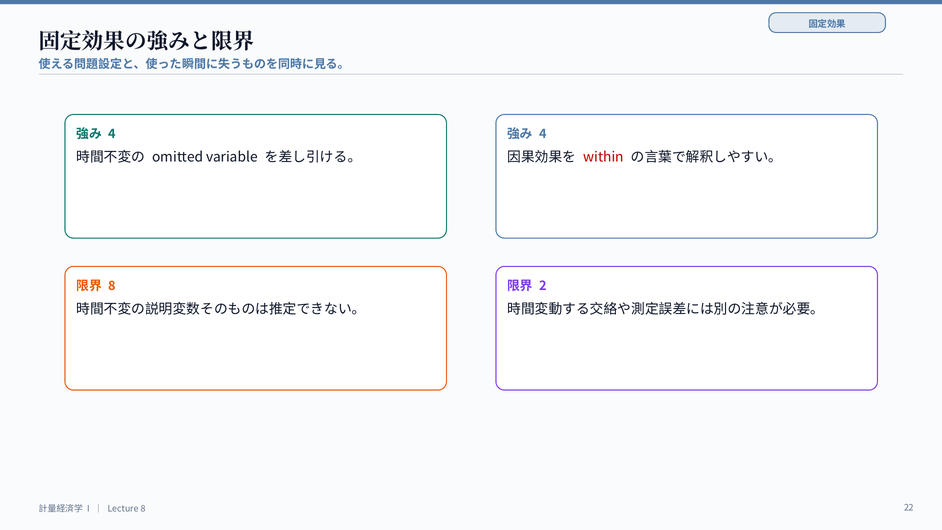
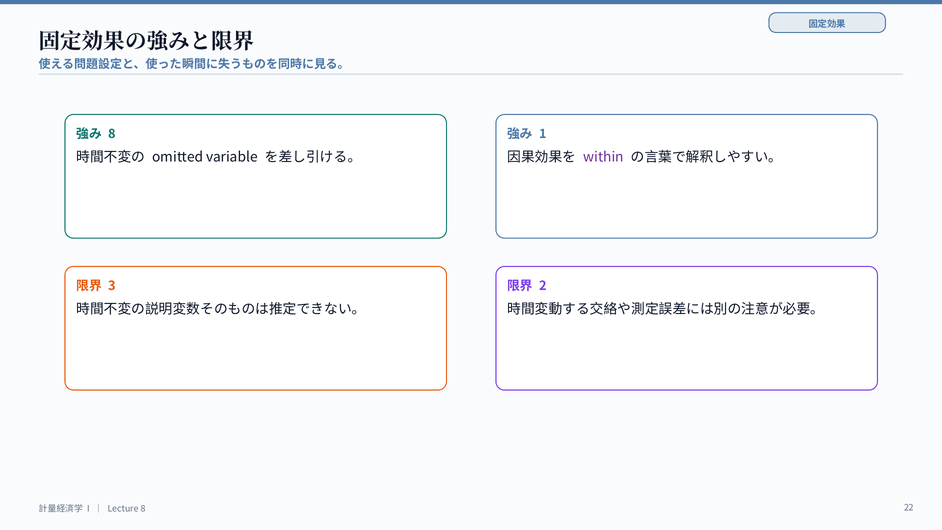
4: 4 -> 8 (112, 134)
4: 4 -> 1 (543, 134)
within colour: red -> purple (603, 157)
8: 8 -> 3 (112, 286)
